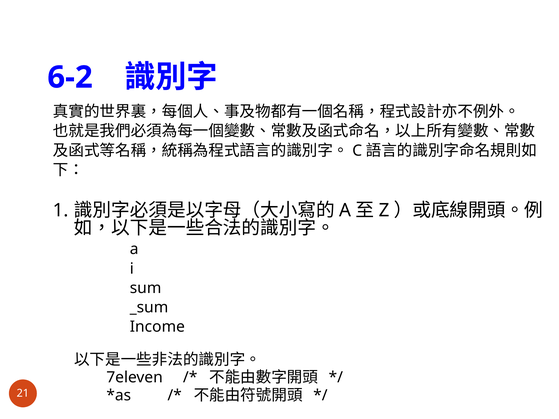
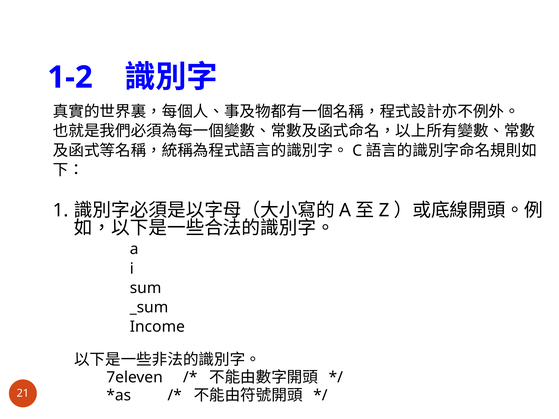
6-2: 6-2 -> 1-2 (70, 77)
